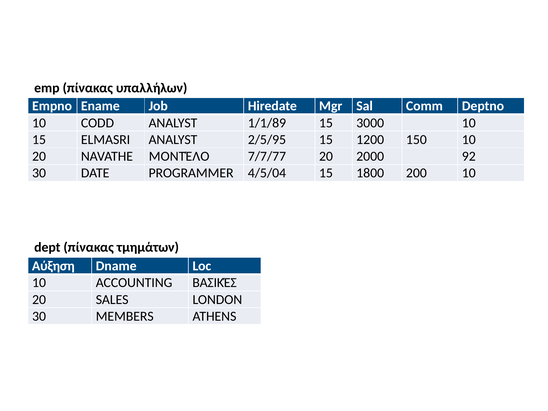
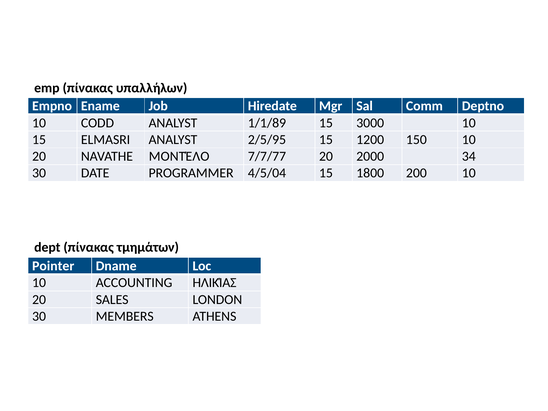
92: 92 -> 34 (469, 156)
Αύξηση: Αύξηση -> Pointer (53, 266)
ΒΑΣΙΚΈΣ: ΒΑΣΙΚΈΣ -> ΗΛΙΚΊΑΣ (215, 283)
